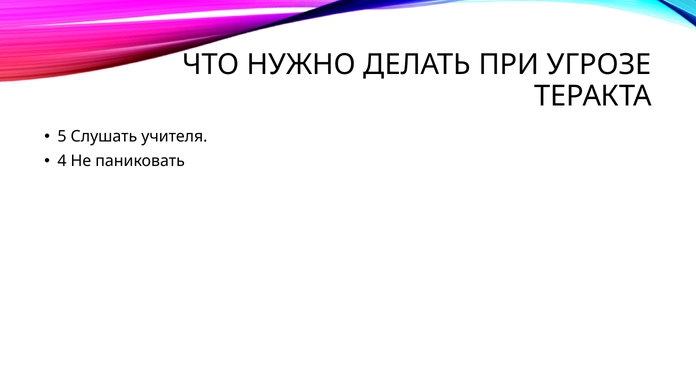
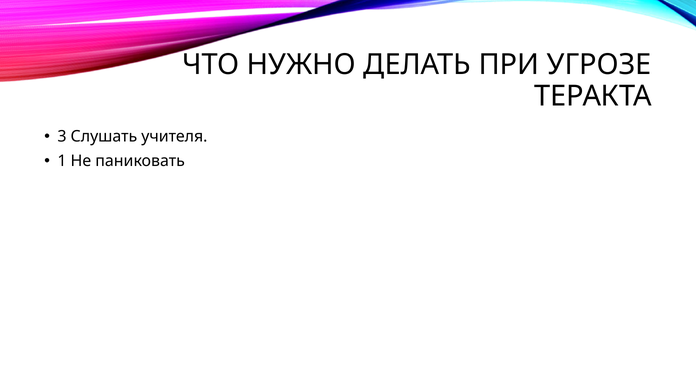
5: 5 -> 3 (62, 136)
4: 4 -> 1 (62, 161)
